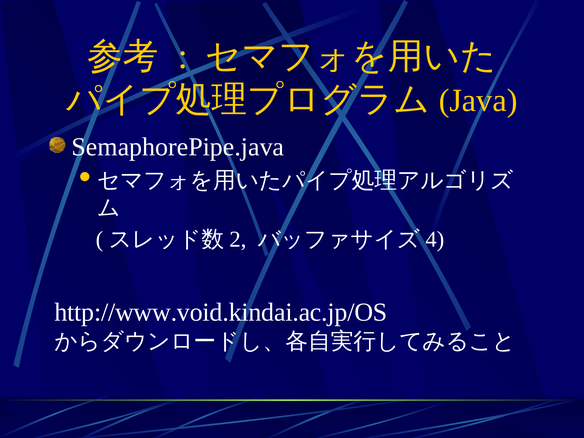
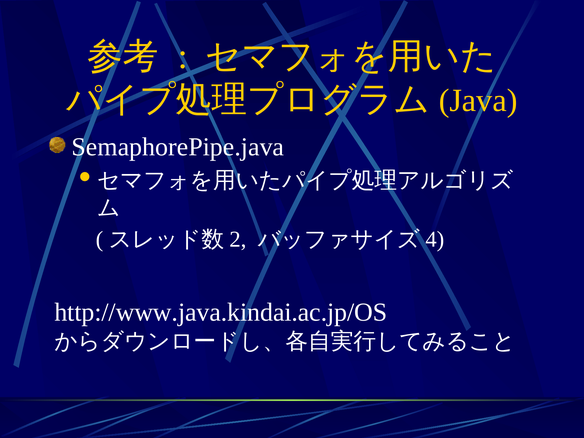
http://www.void.kindai.ac.jp/OS: http://www.void.kindai.ac.jp/OS -> http://www.java.kindai.ac.jp/OS (221, 312)
